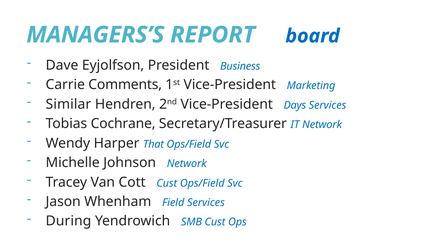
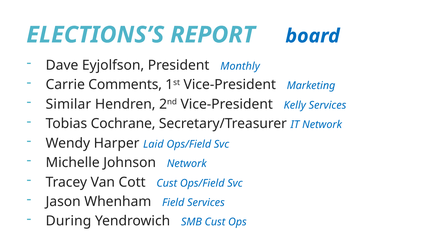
MANAGERS’S: MANAGERS’S -> ELECTIONS’S (95, 35)
Business: Business -> Monthly (240, 66)
Days: Days -> Kelly (295, 105)
That: That -> Laid (153, 144)
